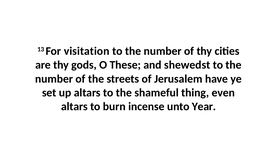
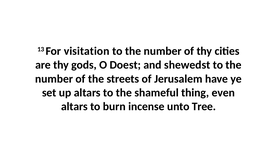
These: These -> Doest (125, 65)
Year: Year -> Tree (204, 106)
